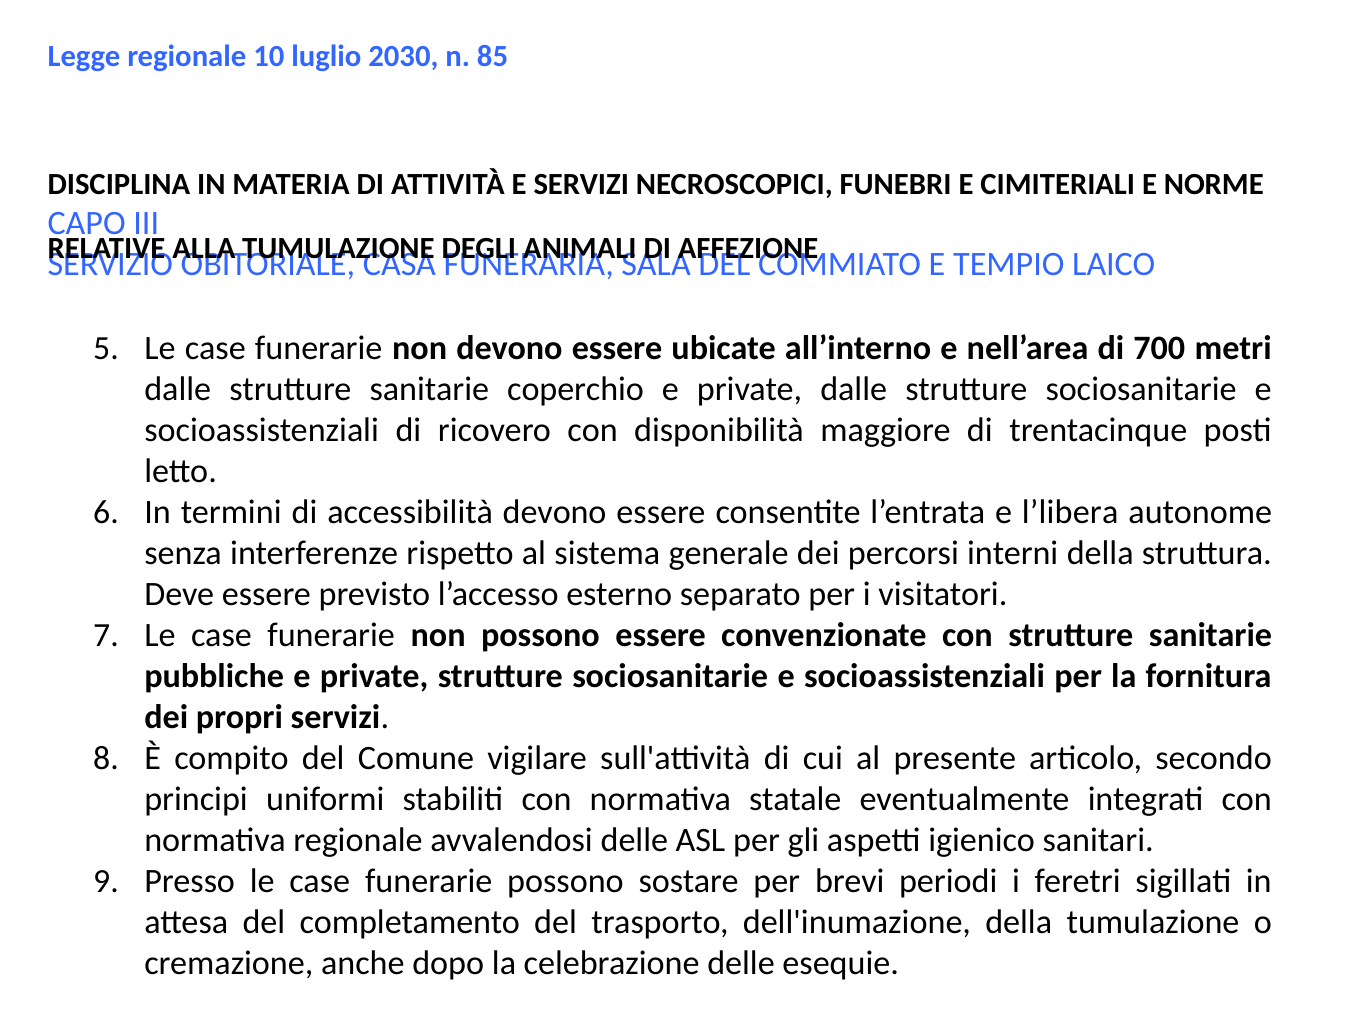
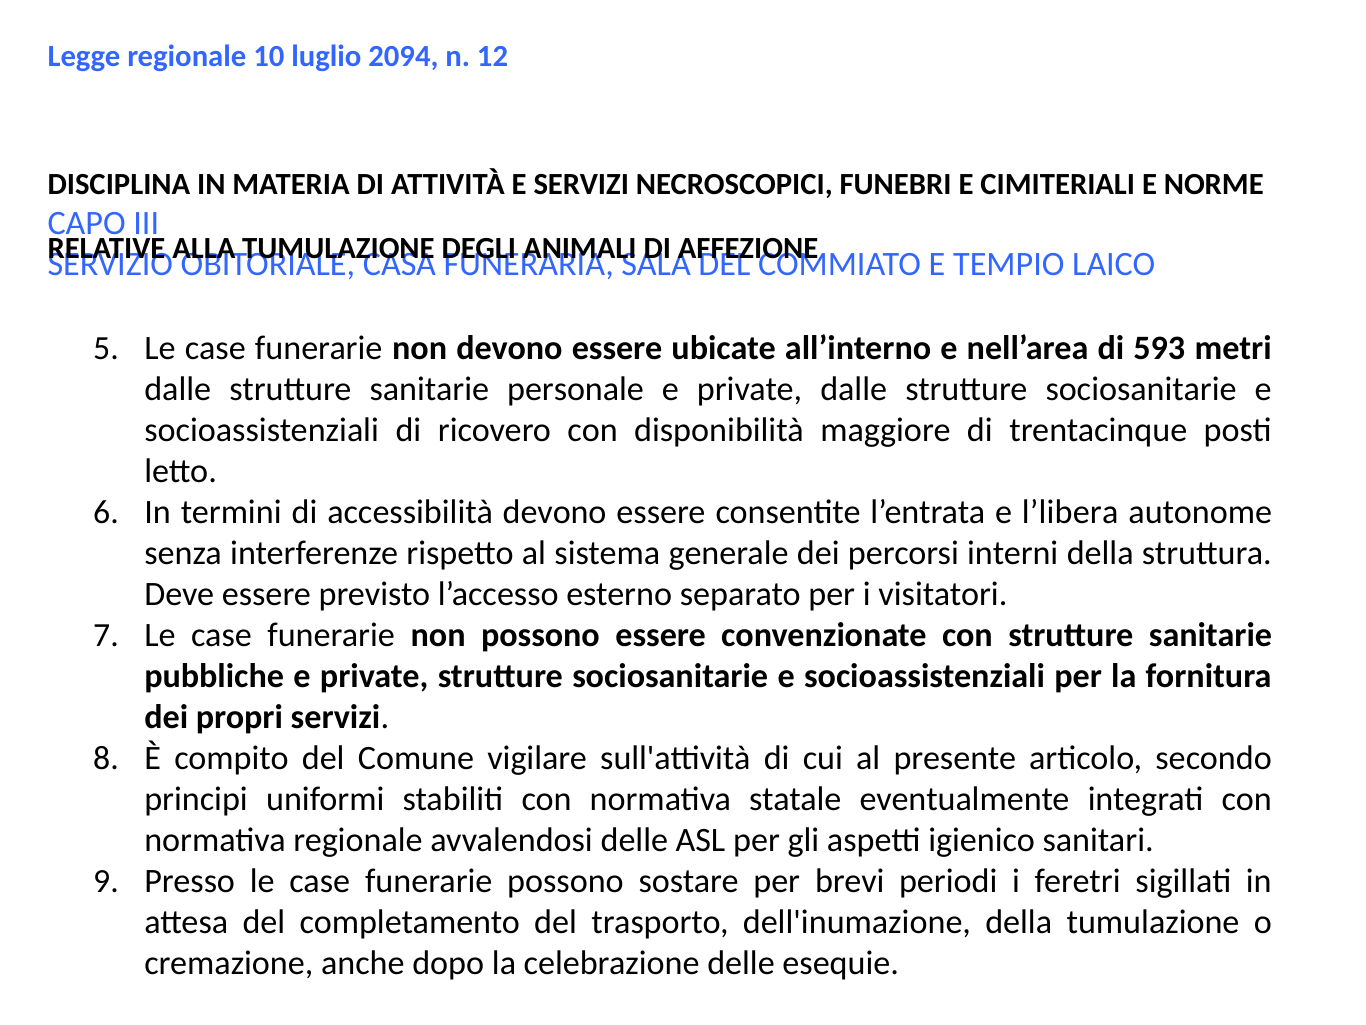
2030: 2030 -> 2094 (403, 57)
85: 85 -> 12 (493, 57)
700: 700 -> 593 (1159, 348)
coperchio: coperchio -> personale (576, 389)
